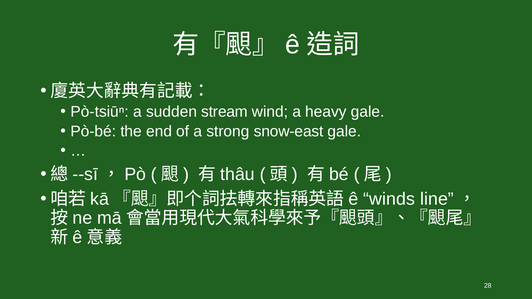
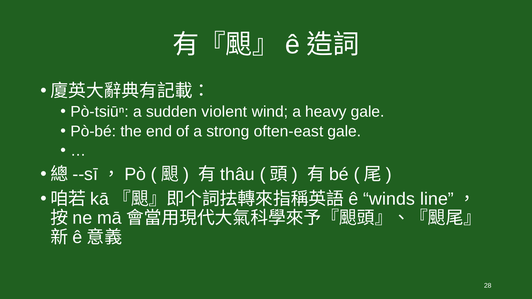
stream: stream -> violent (224, 112)
snow-east: snow-east -> often-east (289, 131)
